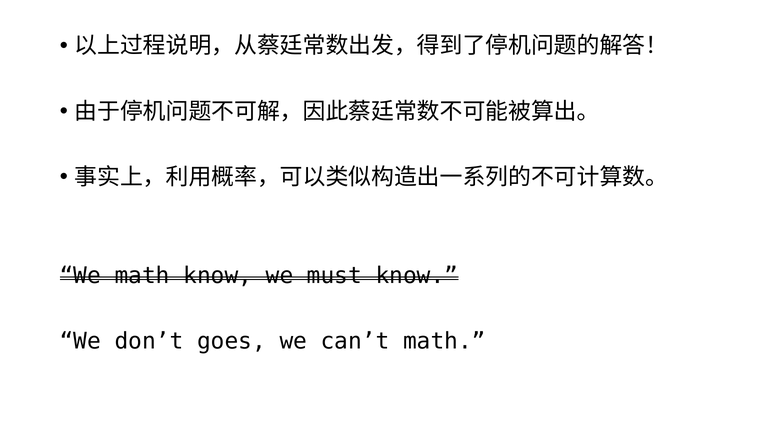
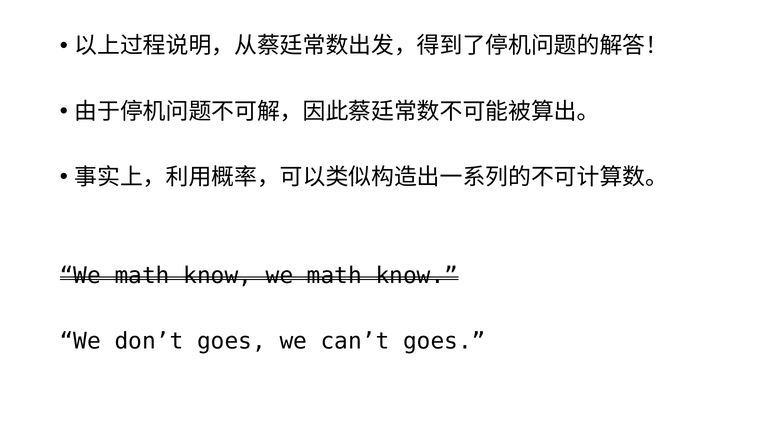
know we must: must -> math (334, 276)
can’t math: math -> goes (444, 341)
